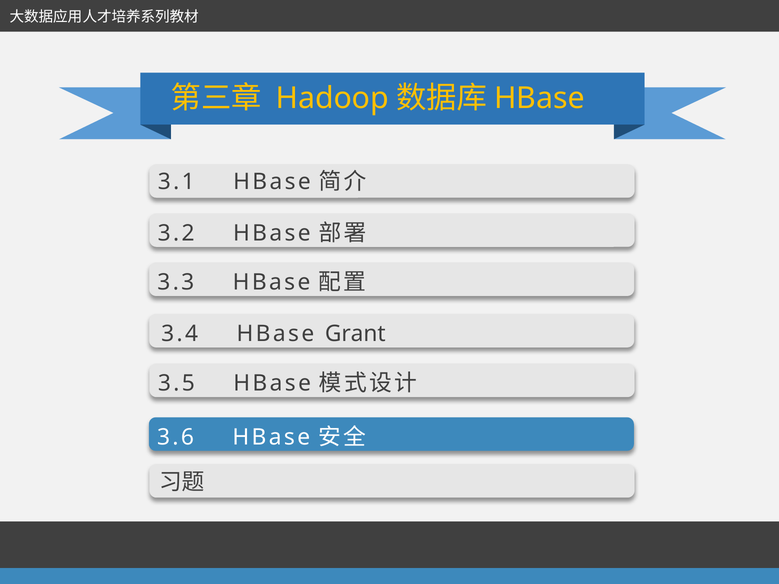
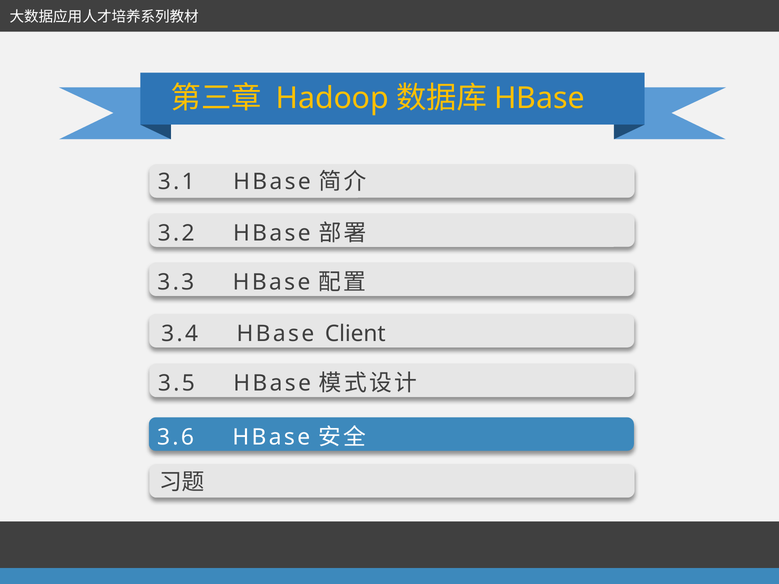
Grant: Grant -> Client (355, 334)
